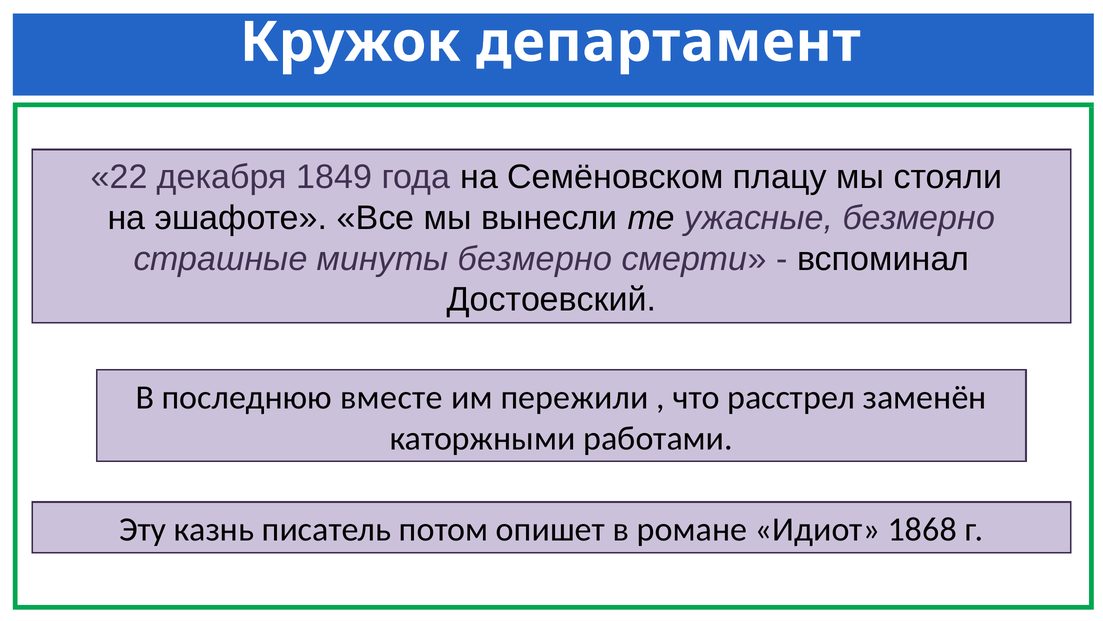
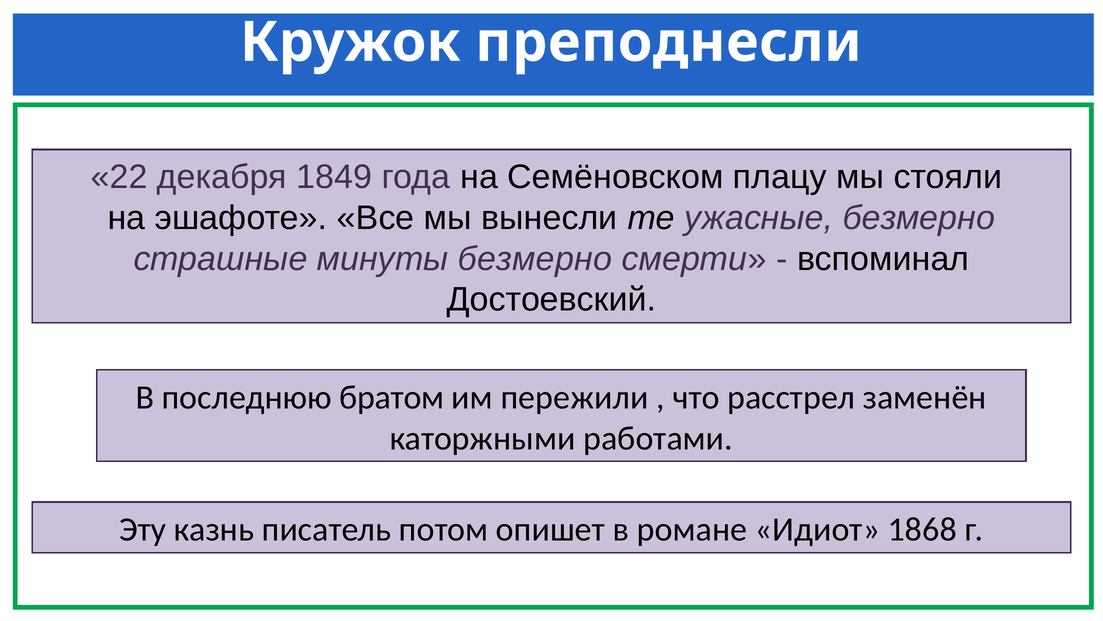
департамент: департамент -> преподнесли (668, 42)
вместе: вместе -> братом (392, 397)
